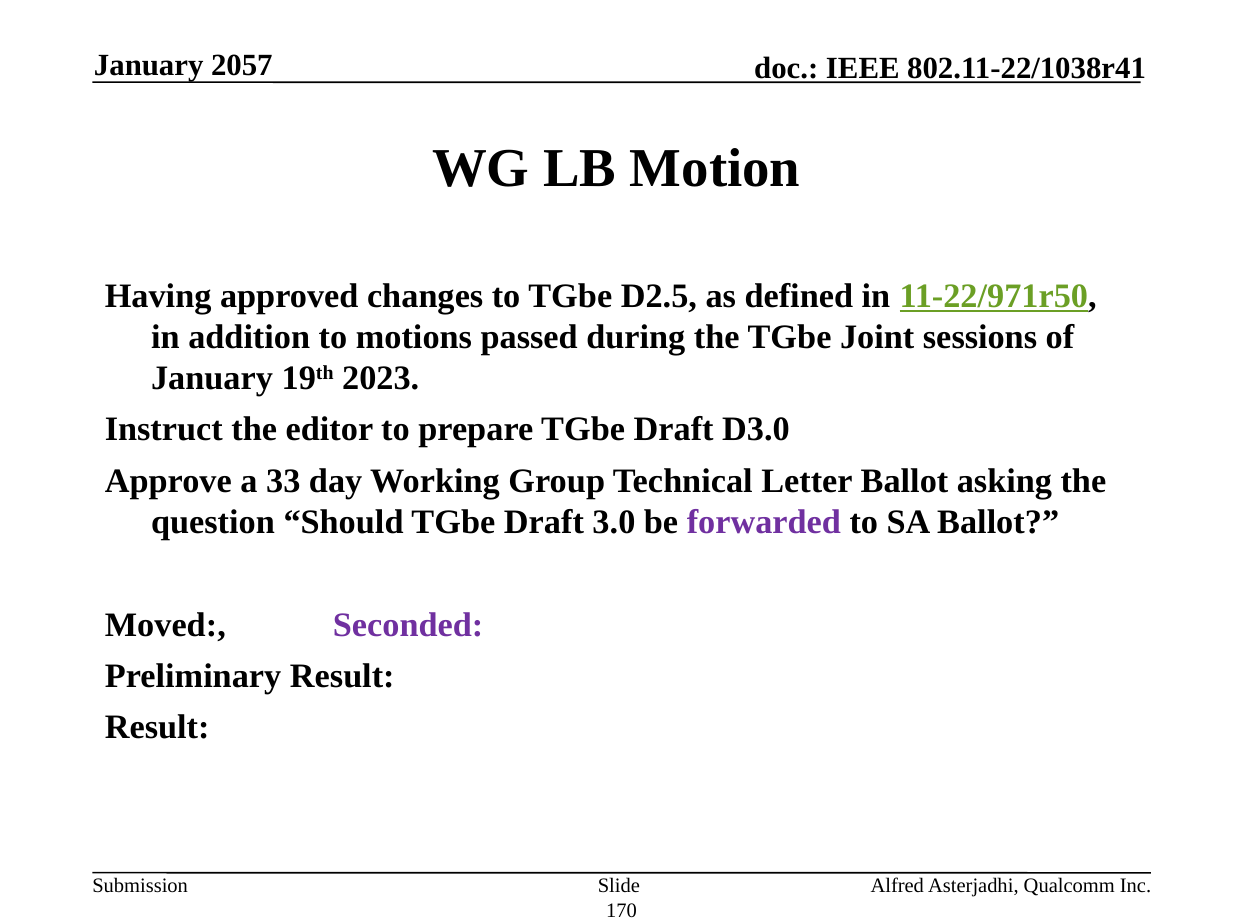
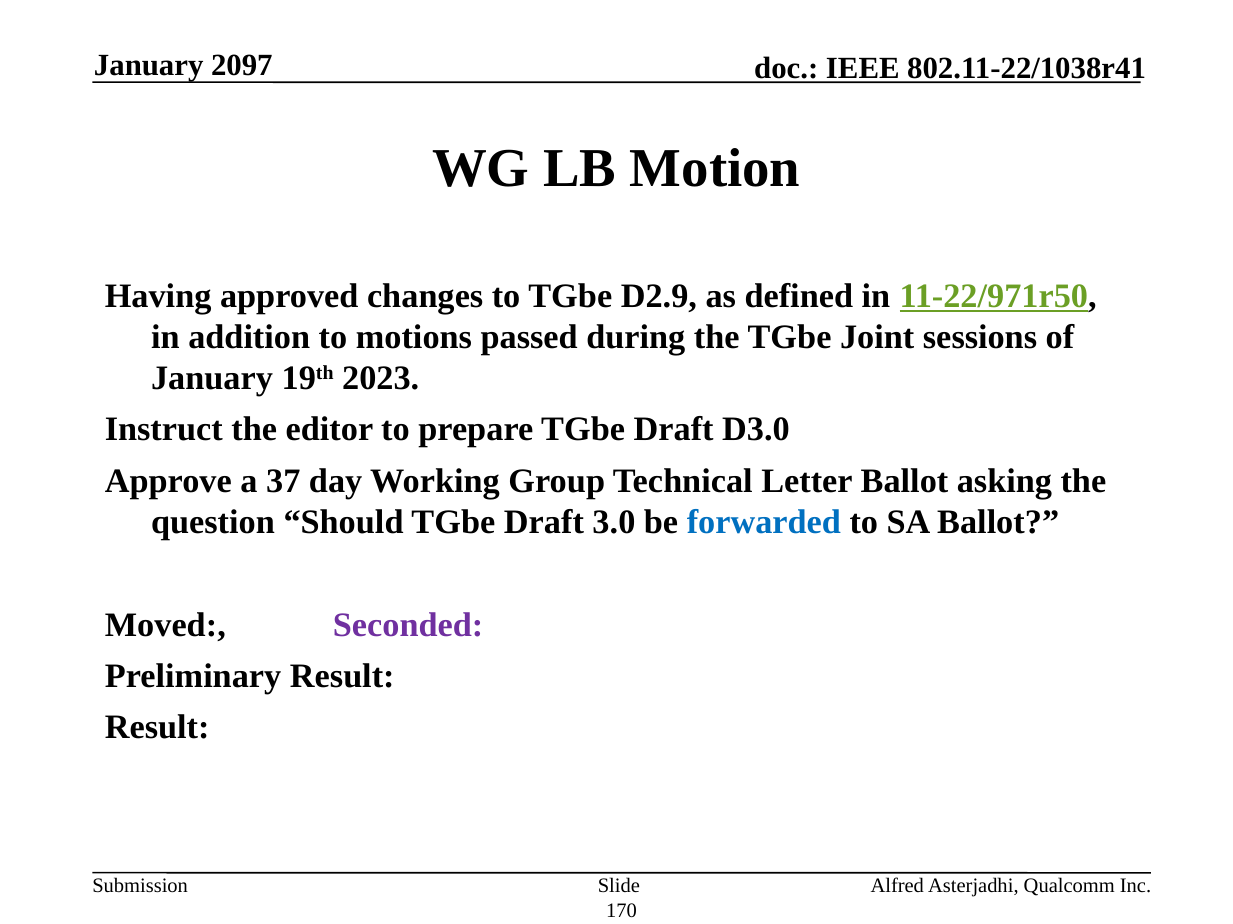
2057: 2057 -> 2097 (242, 65)
D2.5: D2.5 -> D2.9 (659, 296)
33: 33 -> 37 (283, 481)
forwarded colour: purple -> blue (764, 522)
